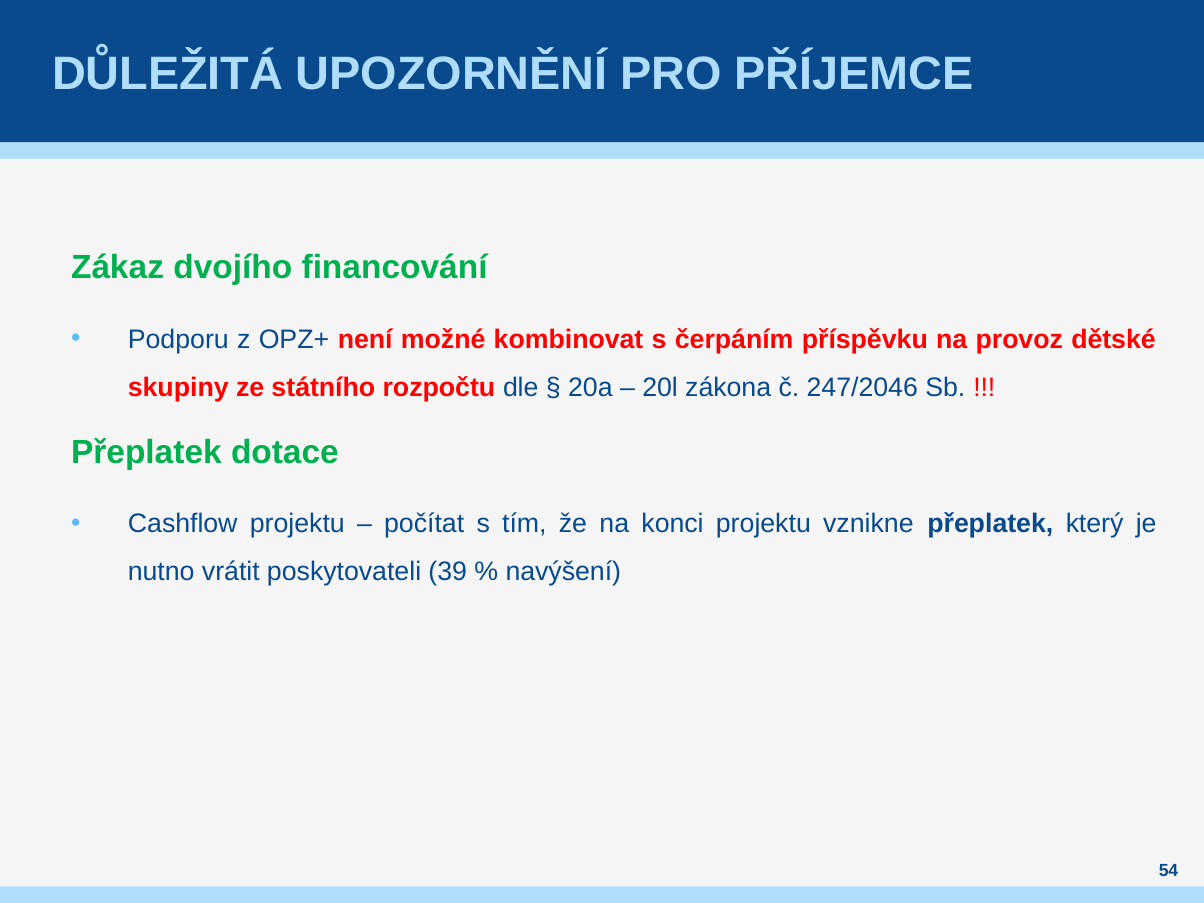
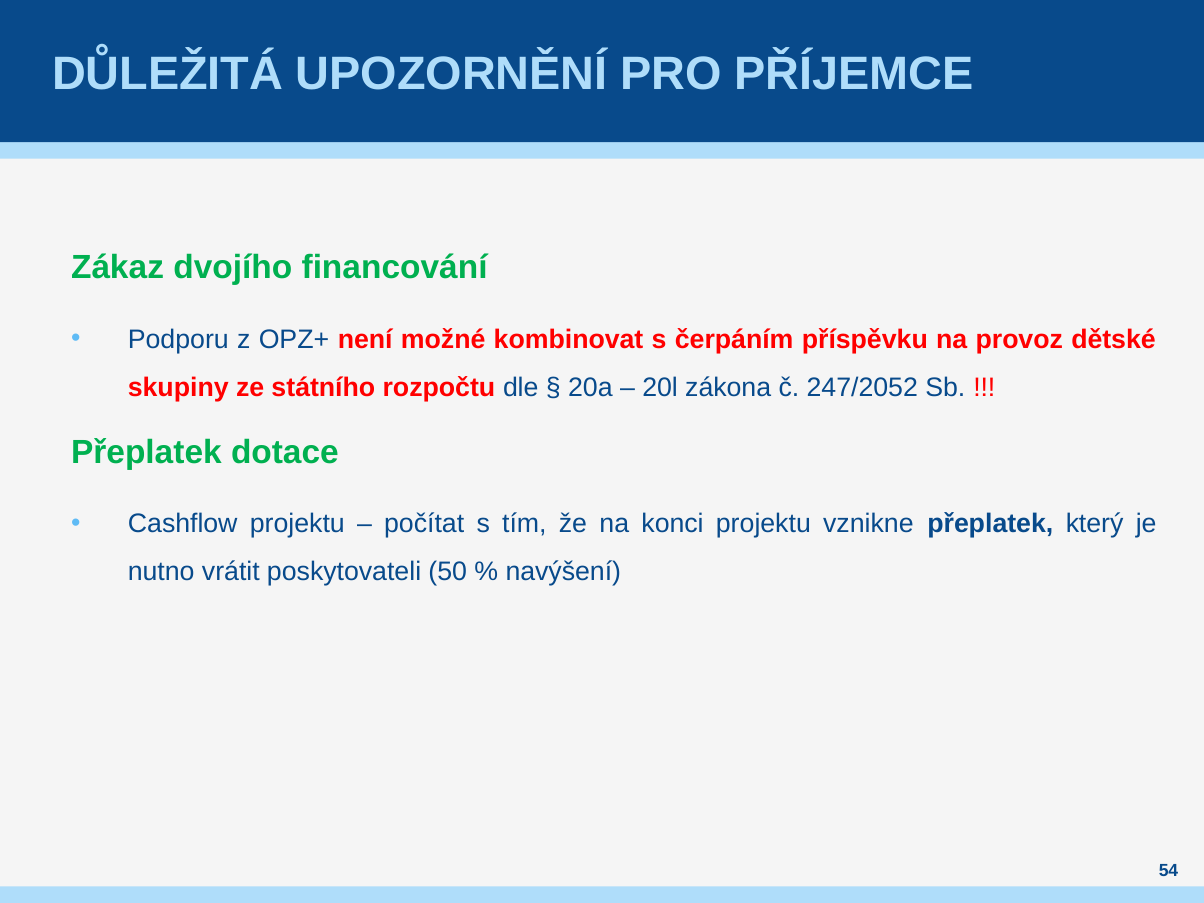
247/2046: 247/2046 -> 247/2052 (862, 387)
39: 39 -> 50 (448, 572)
